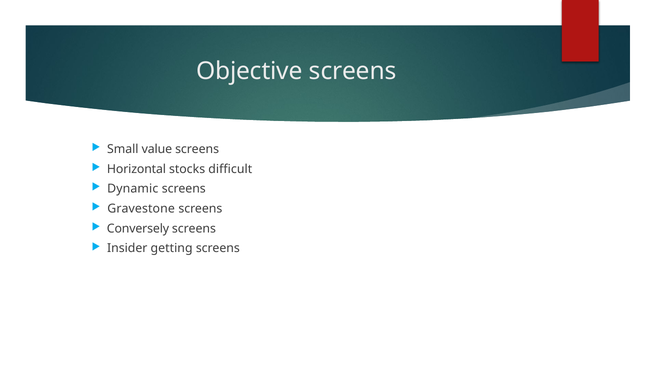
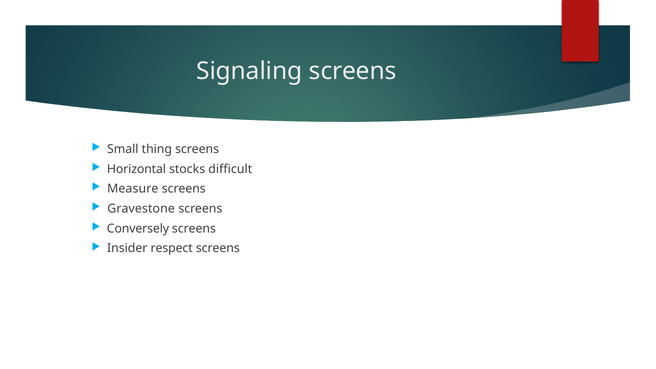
Objective: Objective -> Signaling (249, 71)
value: value -> thing (157, 149)
Dynamic: Dynamic -> Measure (133, 189)
getting: getting -> respect (172, 248)
